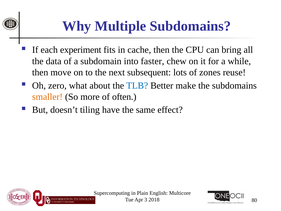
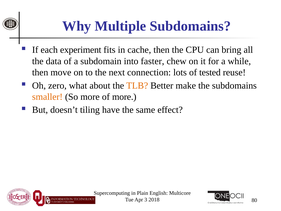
subsequent: subsequent -> connection (149, 72)
zones: zones -> tested (210, 72)
TLB colour: blue -> orange (137, 85)
of often: often -> more (124, 97)
